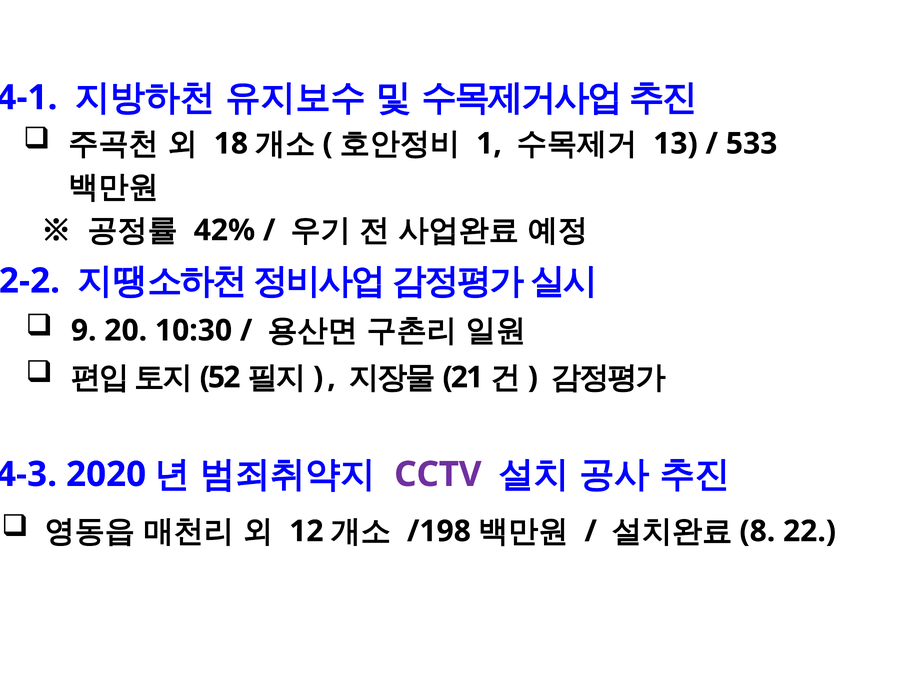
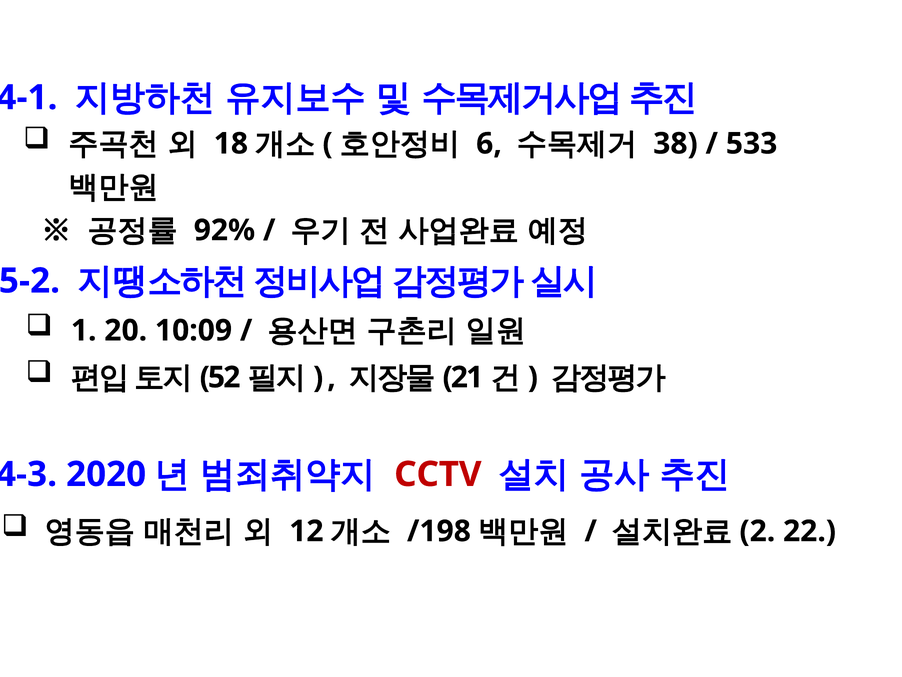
1: 1 -> 6 (489, 144)
13: 13 -> 38 (675, 144)
42%: 42% -> 92% (224, 230)
2-2: 2-2 -> 5-2 (29, 281)
9: 9 -> 1 (84, 330)
10:30: 10:30 -> 10:09 (193, 330)
CCTV colour: purple -> red (438, 474)
8: 8 -> 2 (757, 531)
